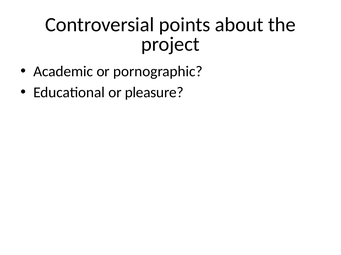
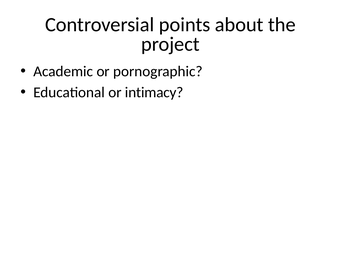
pleasure: pleasure -> intimacy (154, 93)
